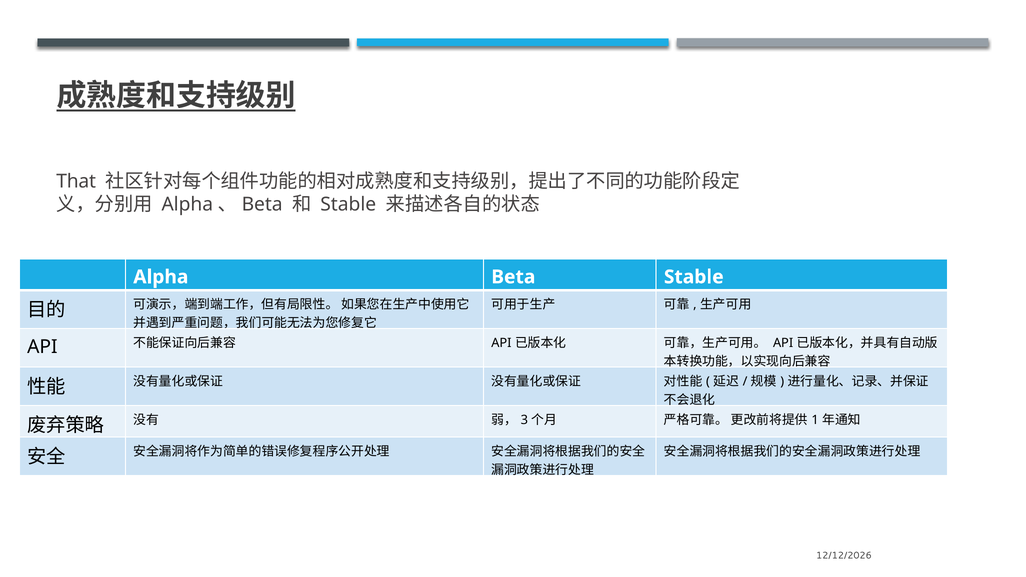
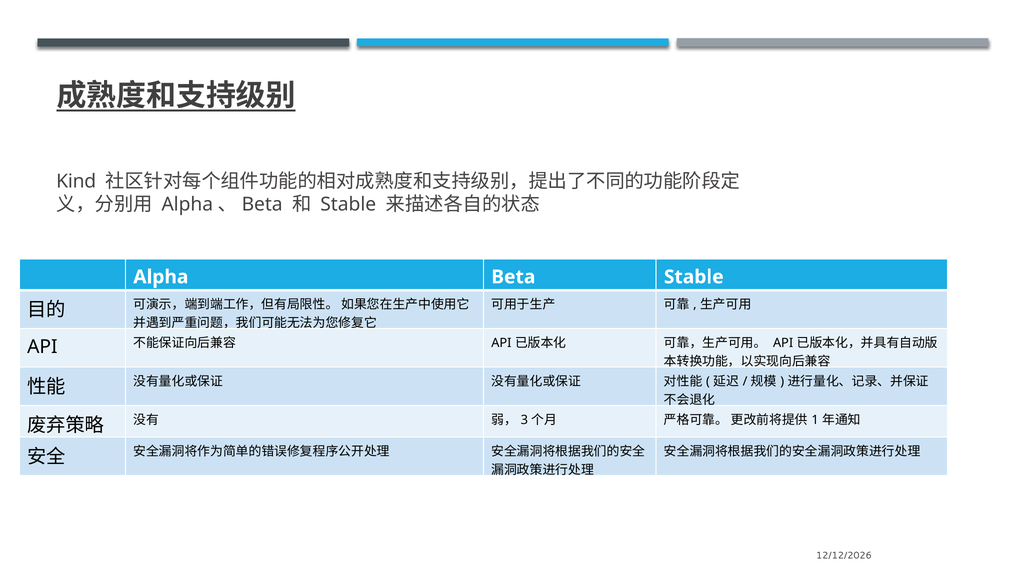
That: That -> Kind (76, 181)
